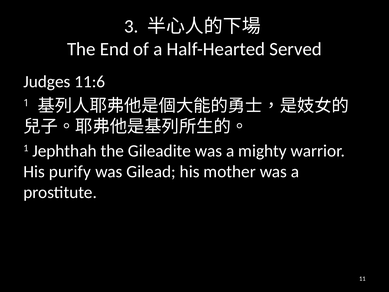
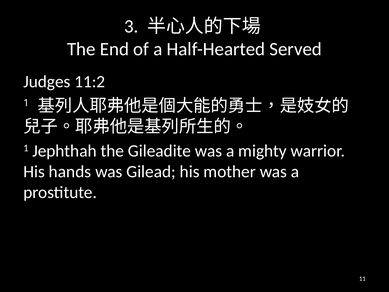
11:6: 11:6 -> 11:2 (90, 82)
purify: purify -> hands (70, 172)
